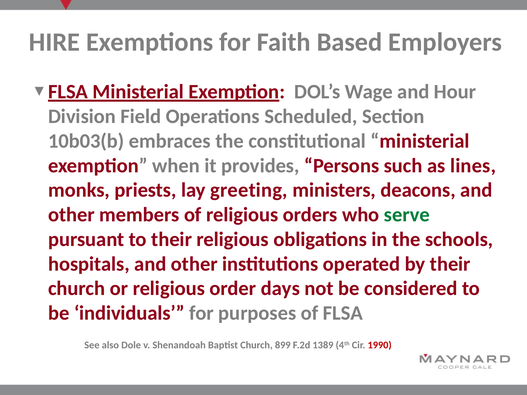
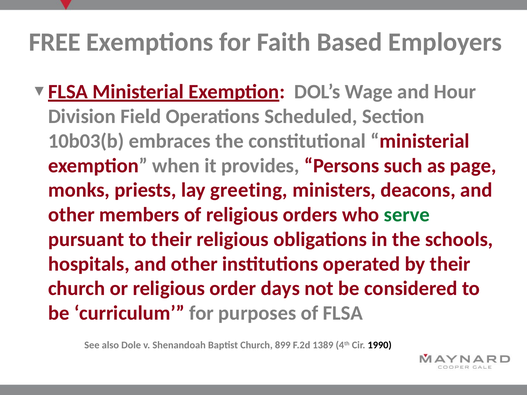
HIRE: HIRE -> FREE (55, 42)
lines: lines -> page (473, 166)
individuals: individuals -> curriculum (129, 313)
1990 colour: red -> black (380, 345)
